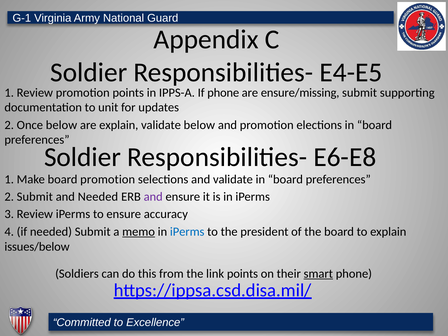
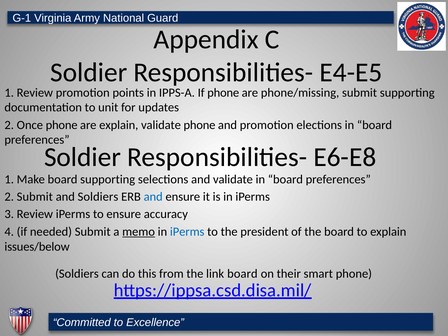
ensure/missing: ensure/missing -> phone/missing (300, 93)
Once below: below -> phone (62, 125)
validate below: below -> phone (199, 125)
board promotion: promotion -> supporting (108, 179)
and Needed: Needed -> Soldiers (98, 197)
and colour: purple -> blue (153, 197)
link points: points -> board (242, 274)
smart underline: present -> none (318, 274)
